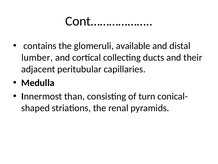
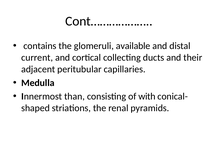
lumber: lumber -> current (37, 57)
turn: turn -> with (147, 96)
